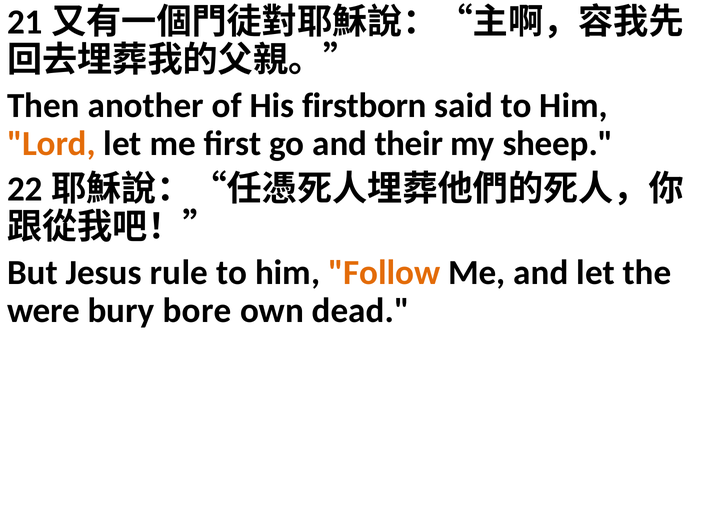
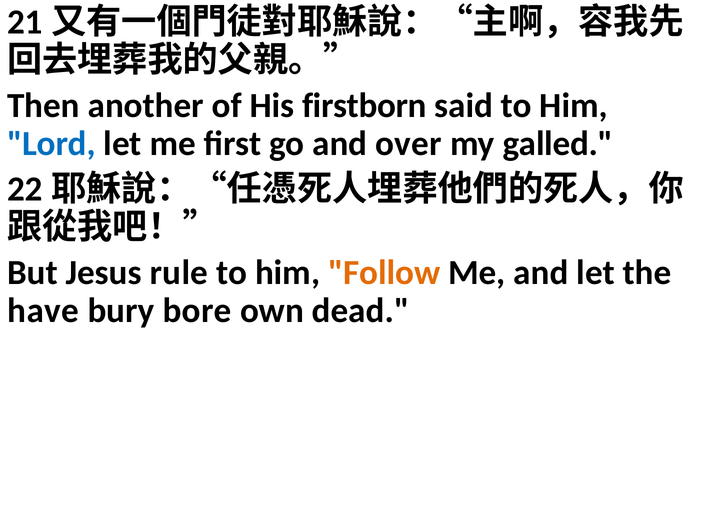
Lord colour: orange -> blue (51, 144)
their: their -> over (408, 144)
sheep: sheep -> galled (558, 144)
were: were -> have (43, 310)
